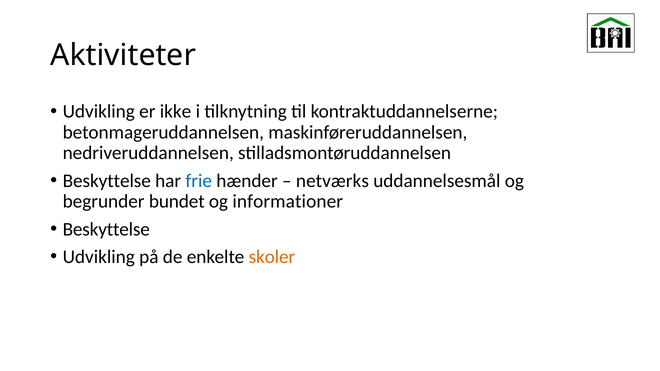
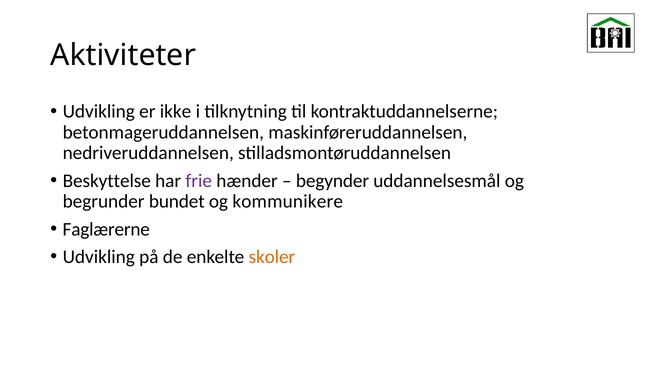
frie colour: blue -> purple (199, 181)
netværks: netværks -> begynder (333, 181)
informationer: informationer -> kommunikere (288, 202)
Beskyttelse: Beskyttelse -> Faglærerne (106, 229)
